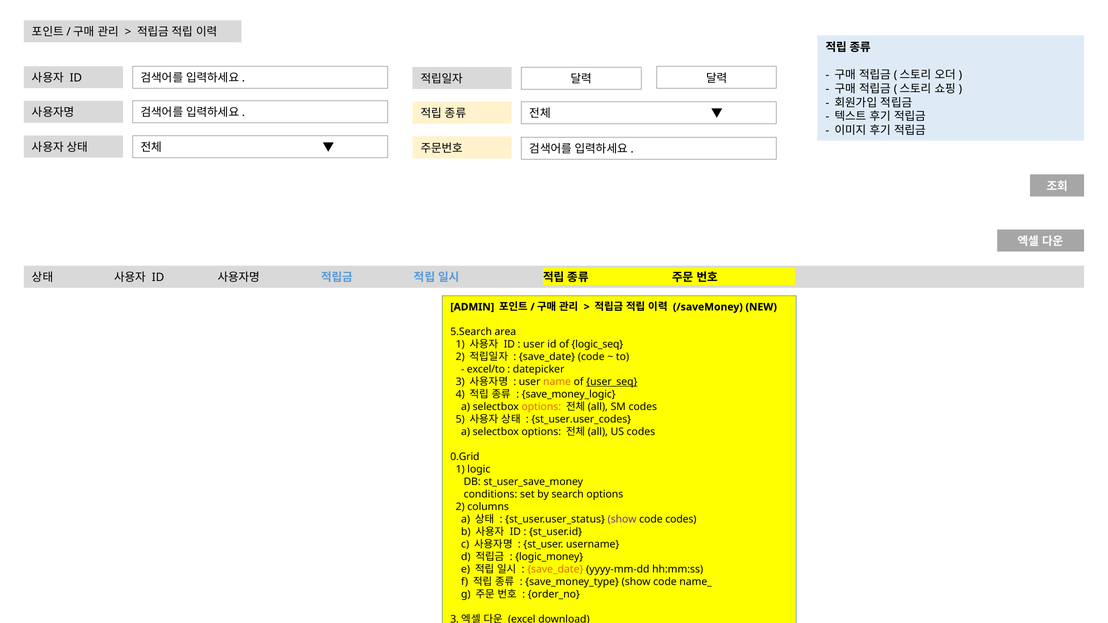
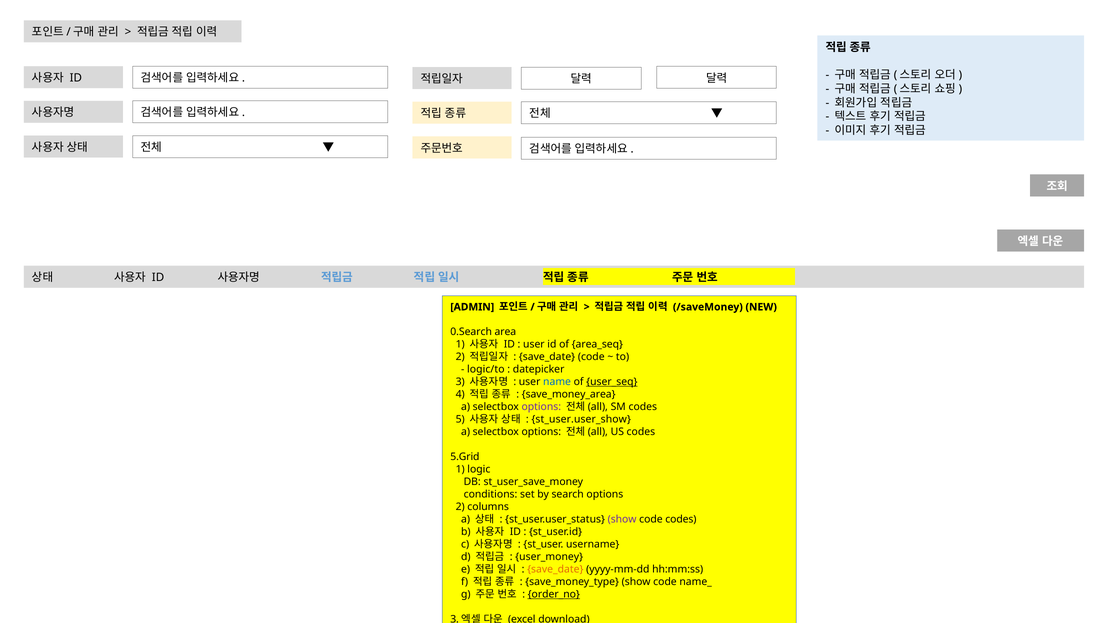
5.Search: 5.Search -> 0.Search (471, 332)
logic_seq: logic_seq -> area_seq (597, 345)
excel/to: excel/to -> logic/to (486, 370)
name colour: orange -> blue (557, 382)
save_money_logic: save_money_logic -> save_money_area (569, 395)
options colour: orange -> purple (541, 407)
st_user.user_codes: st_user.user_codes -> st_user.user_show (581, 420)
0.Grid: 0.Grid -> 5.Grid (465, 457)
logic_money: logic_money -> user_money (549, 557)
order_no underline: none -> present (554, 595)
